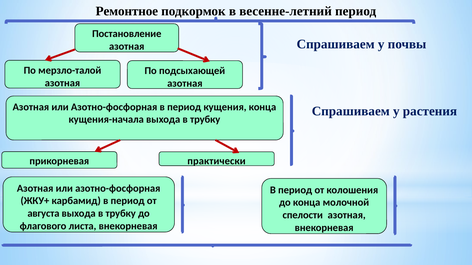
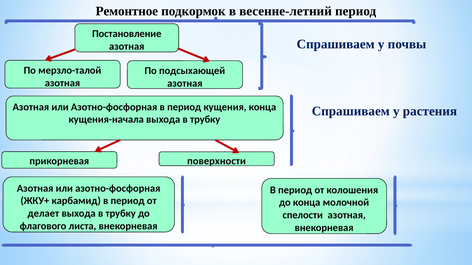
практически: практически -> поверхности (217, 162)
августа: августа -> делает (43, 214)
